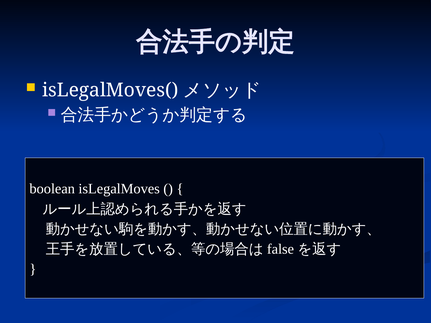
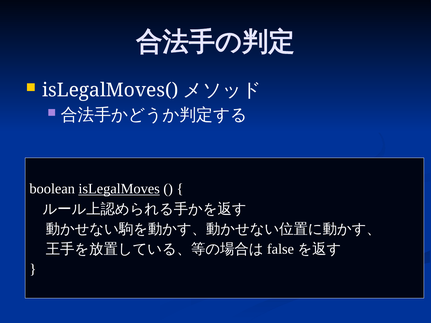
isLegalMoves underline: none -> present (119, 189)
